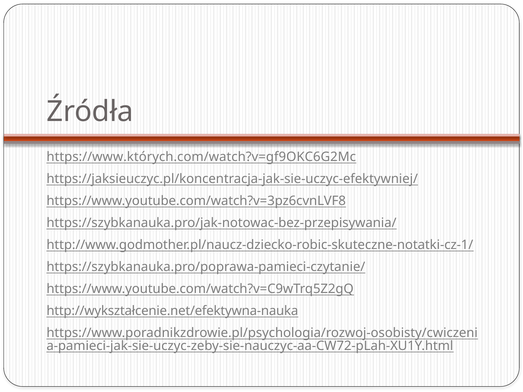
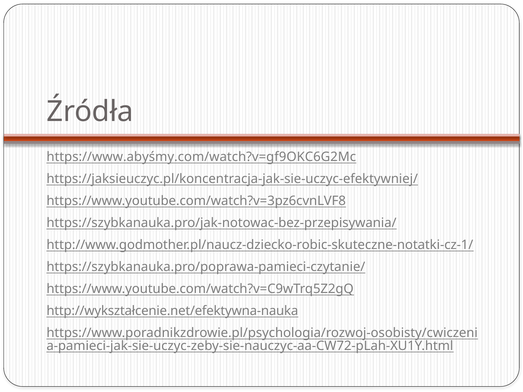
https://www.których.com/watch?v=gf9OKC6G2Mc: https://www.których.com/watch?v=gf9OKC6G2Mc -> https://www.abyśmy.com/watch?v=gf9OKC6G2Mc (201, 157)
